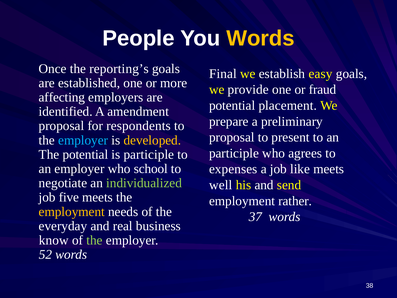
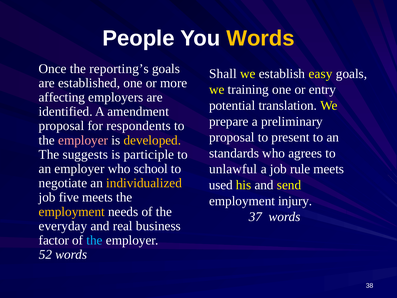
Final: Final -> Shall (223, 74)
provide: provide -> training (248, 90)
fraud: fraud -> entry (322, 90)
placement: placement -> translation (288, 105)
employer colour: light blue -> pink (83, 140)
participle: participle -> standards (234, 153)
The potential: potential -> suggests (85, 154)
expenses: expenses -> unlawful (233, 169)
like: like -> rule (300, 169)
individualized colour: light green -> yellow (144, 183)
well: well -> used (221, 185)
rather: rather -> injury (295, 201)
know: know -> factor (54, 240)
the colour: light green -> light blue (95, 240)
